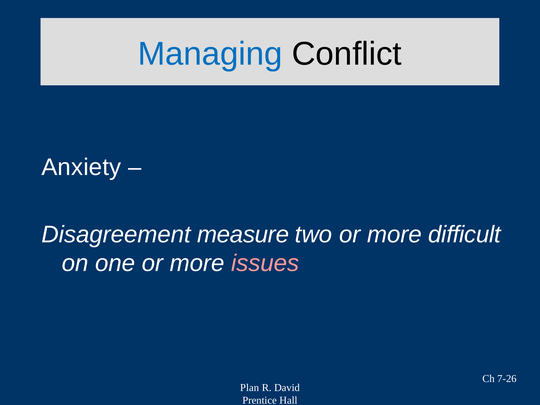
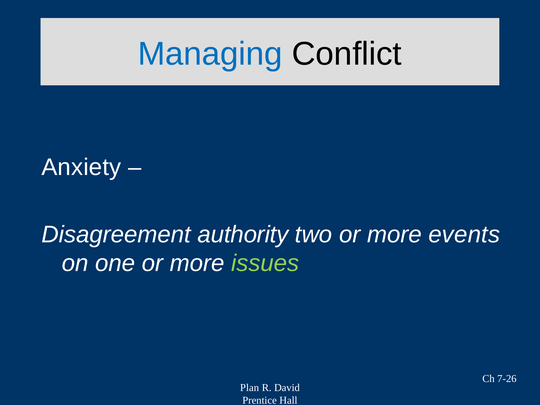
measure: measure -> authority (243, 235)
difficult: difficult -> events (464, 235)
issues colour: pink -> light green (265, 263)
